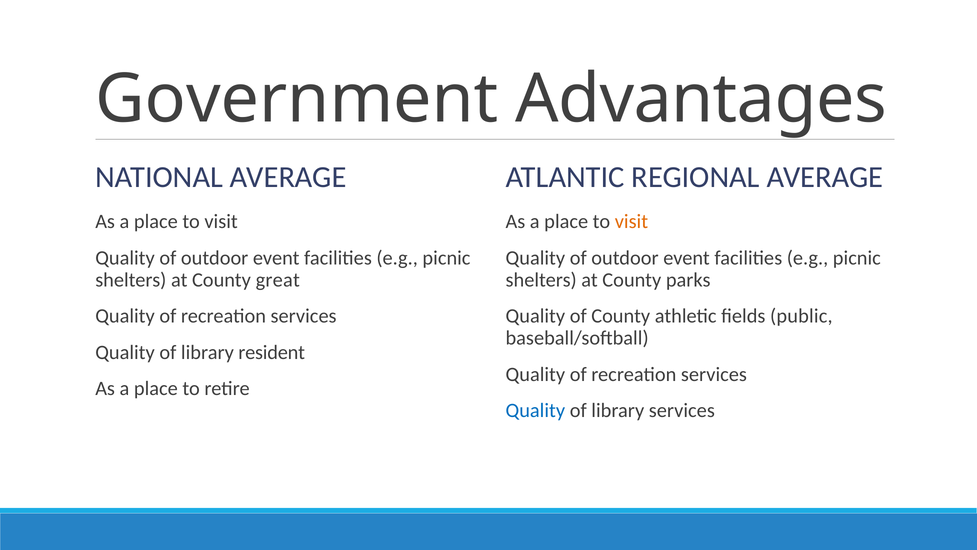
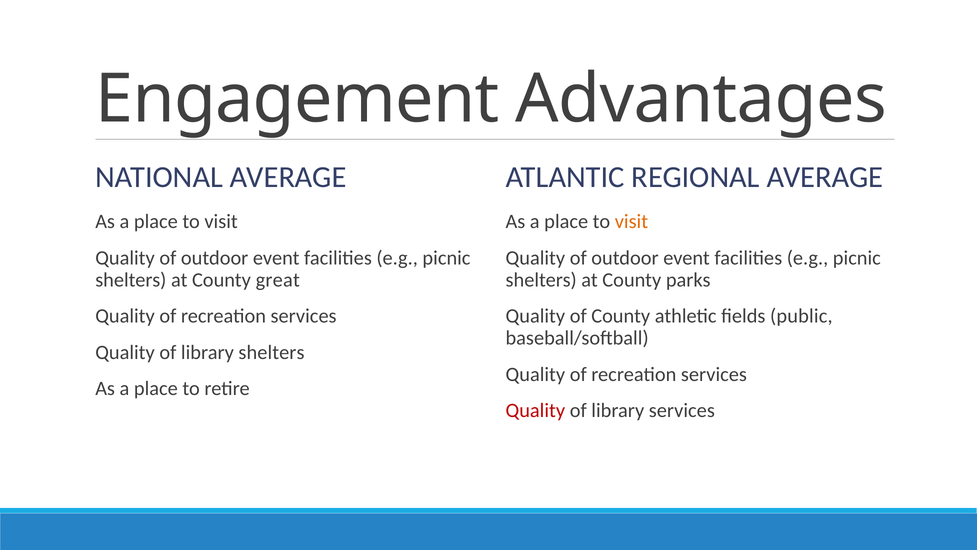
Government: Government -> Engagement (297, 99)
library resident: resident -> shelters (271, 352)
Quality colour: blue -> red (535, 410)
